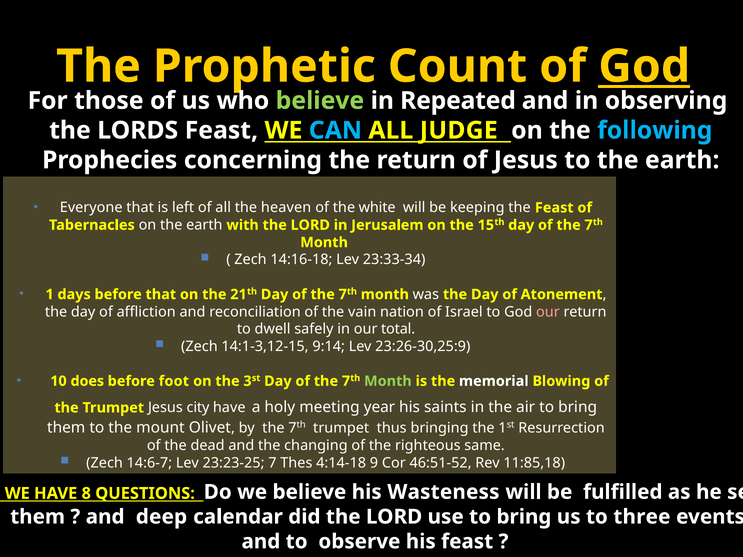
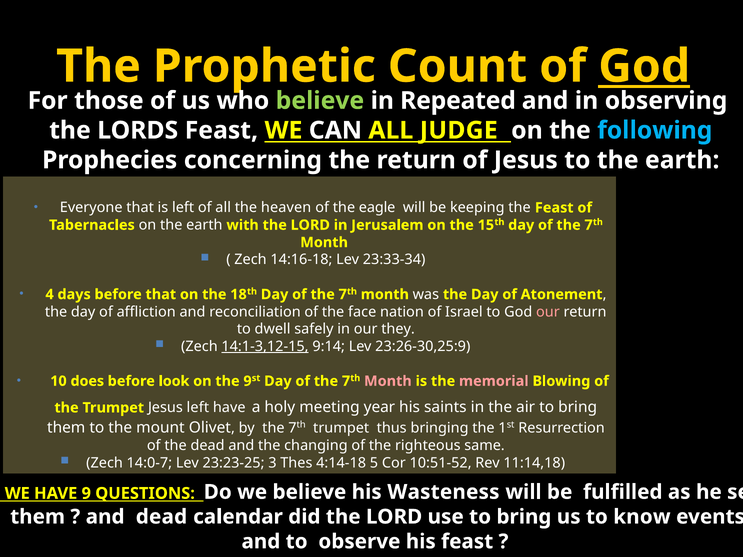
CAN colour: light blue -> white (335, 130)
white: white -> eagle (377, 208)
1: 1 -> 4 (50, 295)
21: 21 -> 18 (238, 295)
vain: vain -> face (362, 312)
total: total -> they (398, 329)
14:1-3,12-15 underline: none -> present (265, 347)
foot: foot -> look (174, 381)
the 3: 3 -> 9 (248, 381)
Month colour: light green -> pink (388, 381)
memorial colour: white -> pink (494, 381)
Jesus city: city -> left (198, 408)
14:6-7: 14:6-7 -> 14:0-7 (149, 463)
23:23-25 7: 7 -> 3 (272, 463)
9: 9 -> 5 (374, 463)
46:51-52: 46:51-52 -> 10:51-52 (441, 463)
11:85,18: 11:85,18 -> 11:14,18 (534, 463)
HAVE 8: 8 -> 9 (86, 494)
and deep: deep -> dead (161, 517)
three: three -> know (642, 517)
